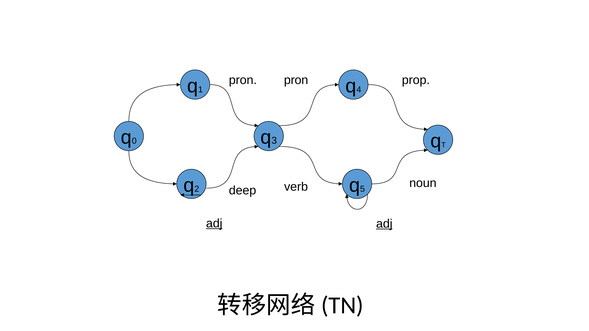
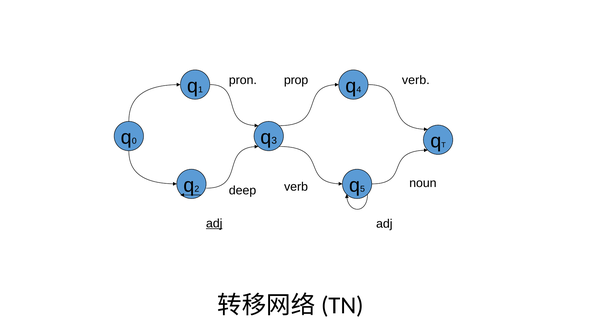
pron: pron -> prop (296, 80)
prop: prop -> verb (416, 80)
adj underline: present -> none (384, 224)
